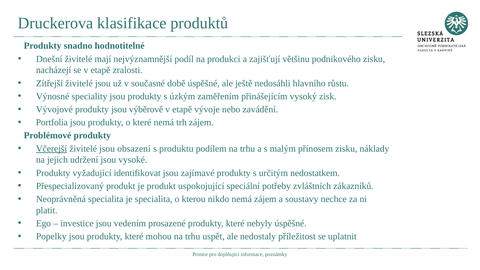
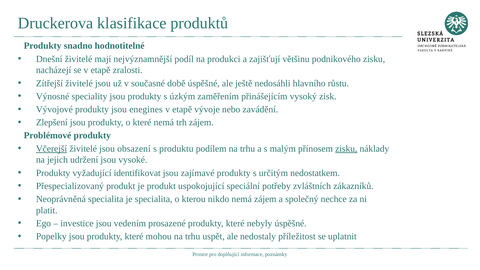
výběrově: výběrově -> enegines (146, 109)
Portfolia: Portfolia -> Zlepšení (52, 122)
zisku underline: none -> present (346, 149)
soustavy: soustavy -> společný (302, 199)
